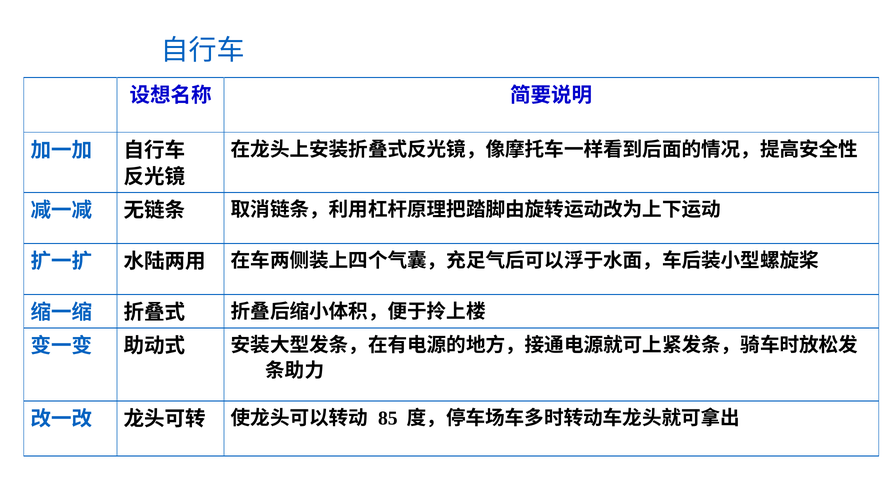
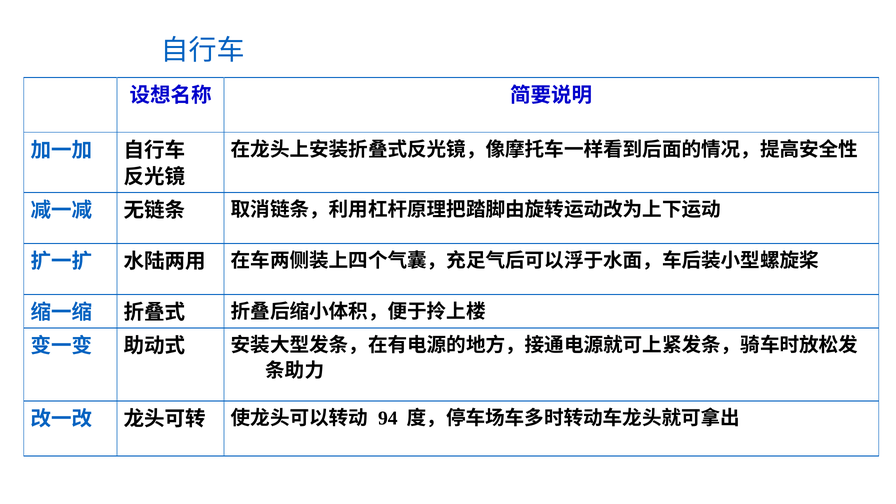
85: 85 -> 94 (388, 418)
